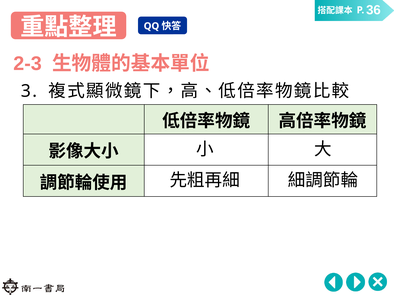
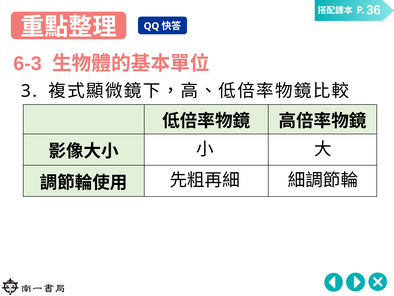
2-3: 2-3 -> 6-3 (28, 64)
